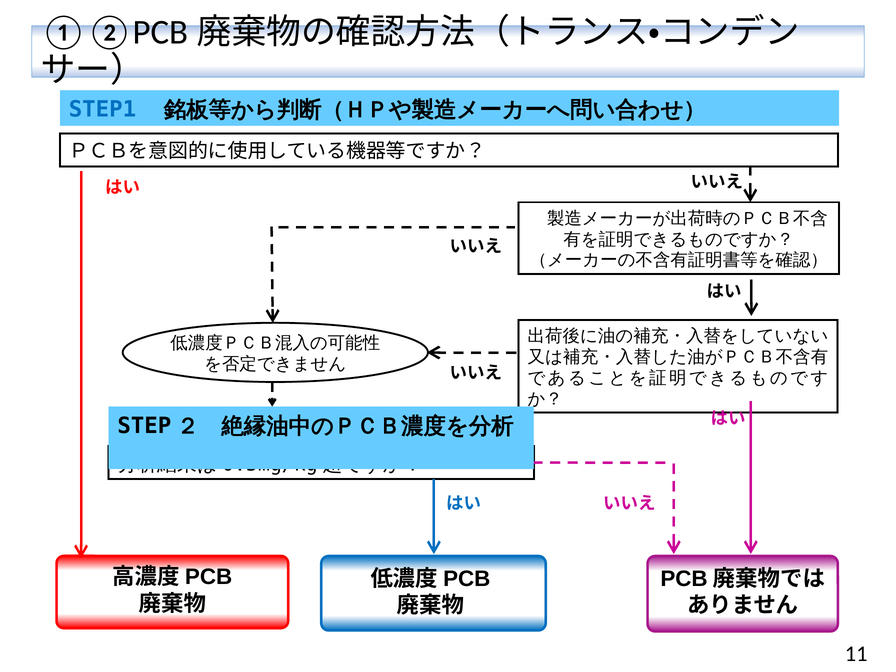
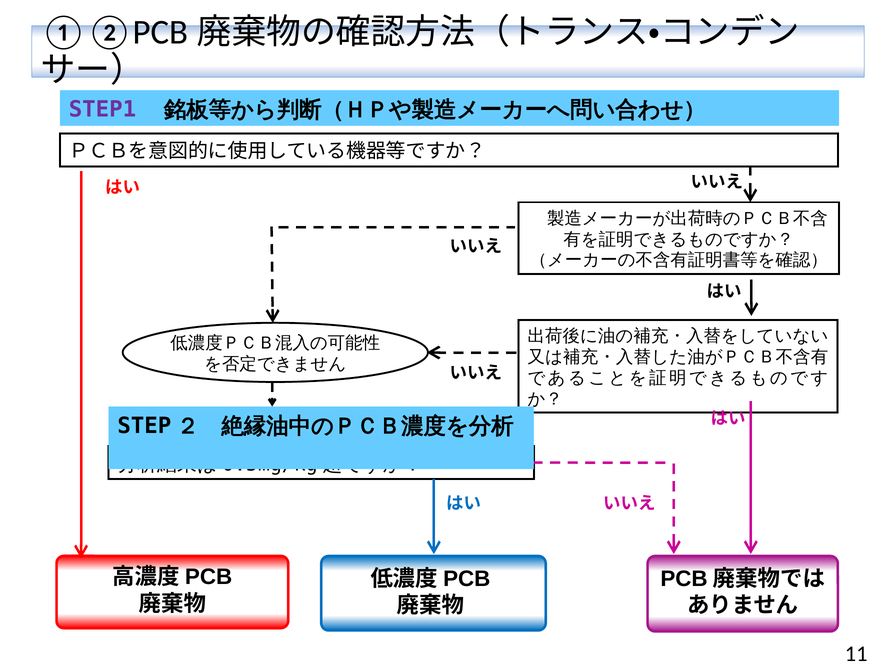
STEP1 colour: blue -> purple (102, 110)
